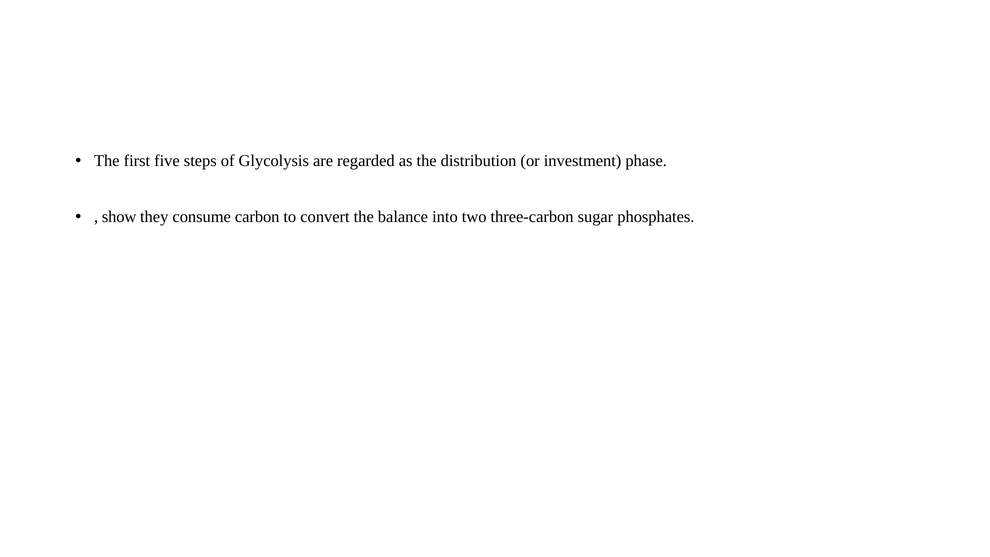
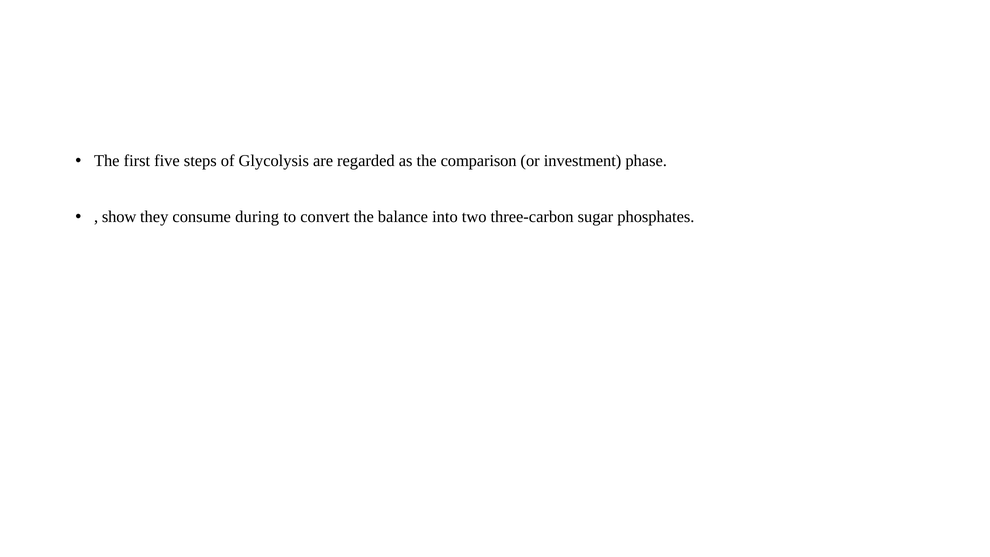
distribution: distribution -> comparison (479, 161)
carbon: carbon -> during (257, 217)
